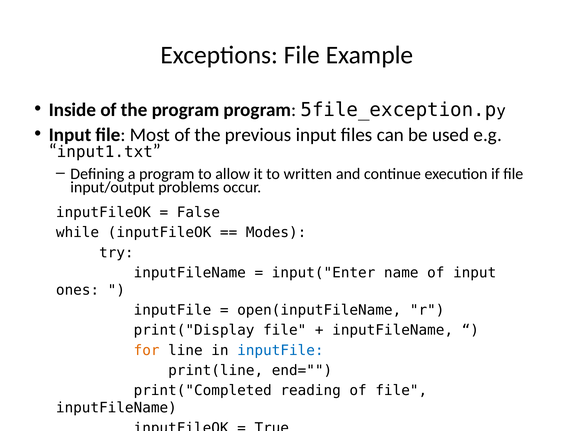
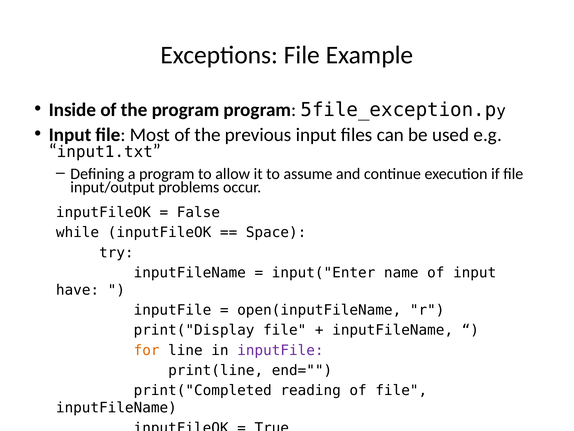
written: written -> assume (308, 174)
Modes: Modes -> Space (276, 232)
ones: ones -> have (78, 290)
inputFile colour: blue -> purple (280, 350)
